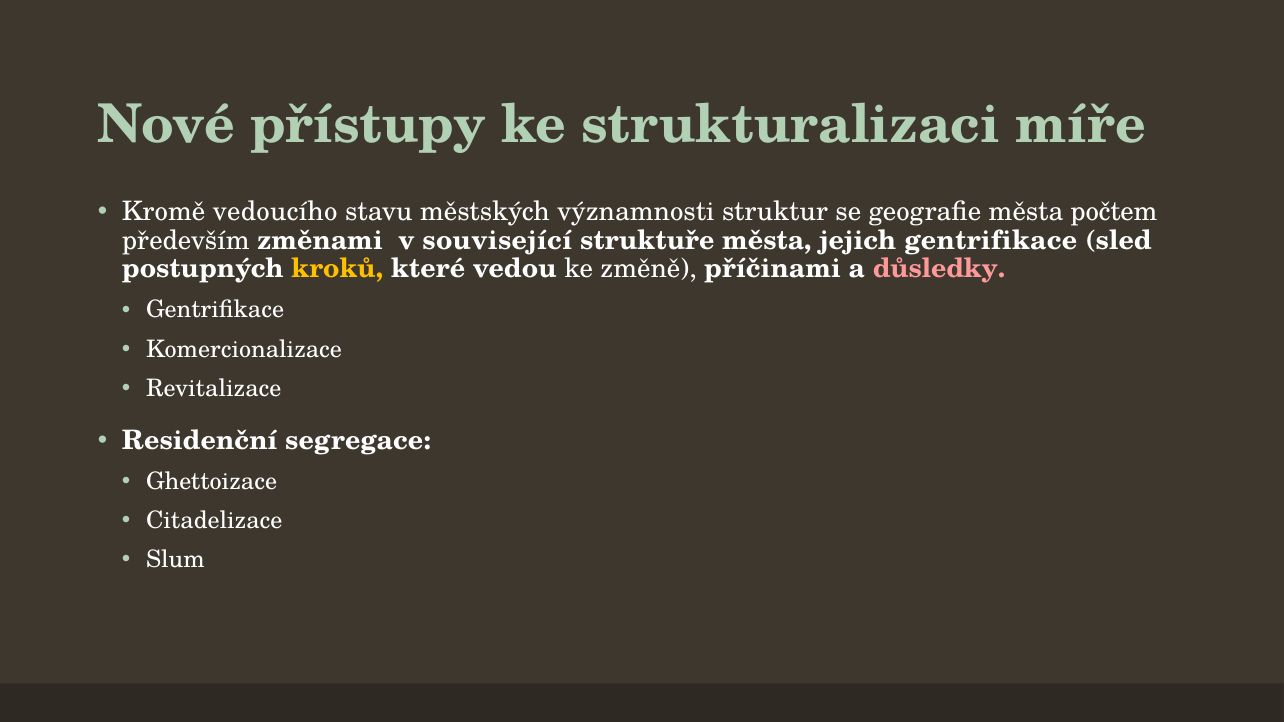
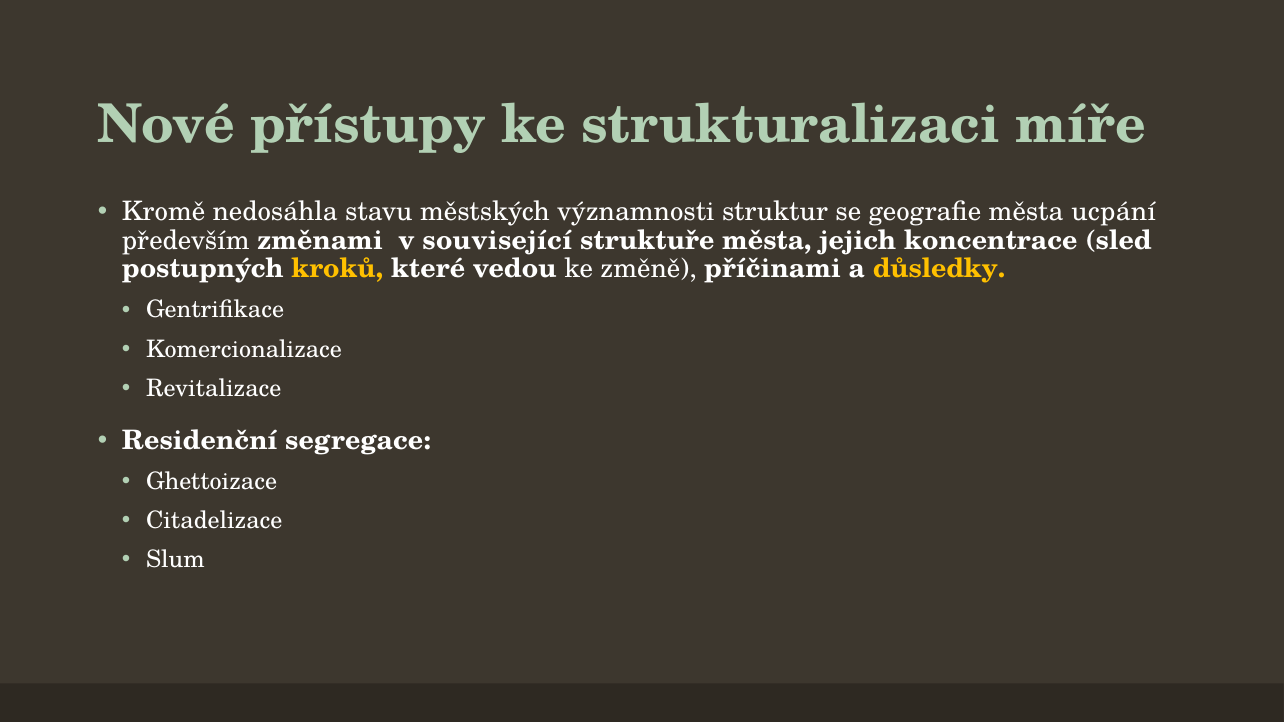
vedoucího: vedoucího -> nedosáhla (275, 211)
počtem: počtem -> ucpání (1114, 211)
jejich gentrifikace: gentrifikace -> koncentrace (991, 240)
důsledky colour: pink -> yellow (939, 269)
